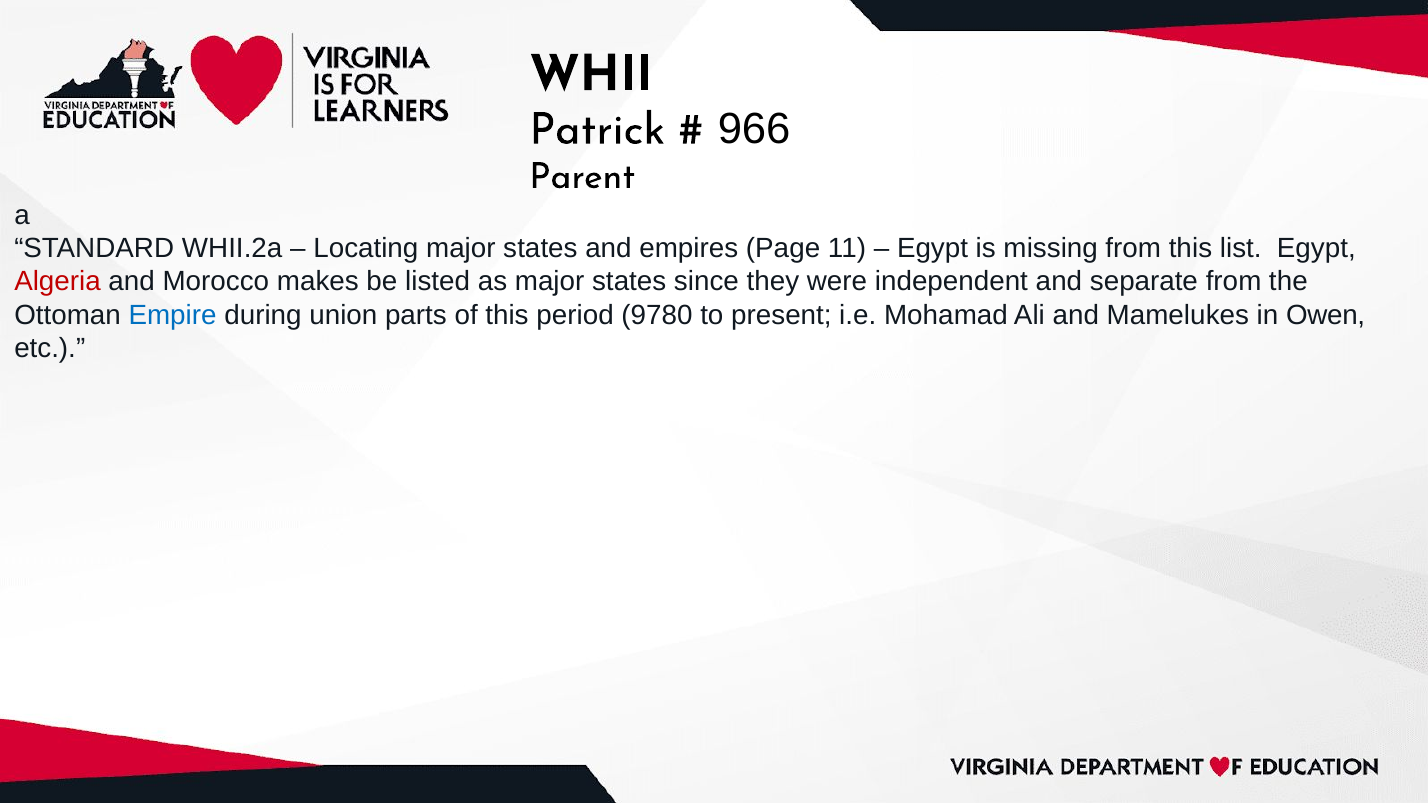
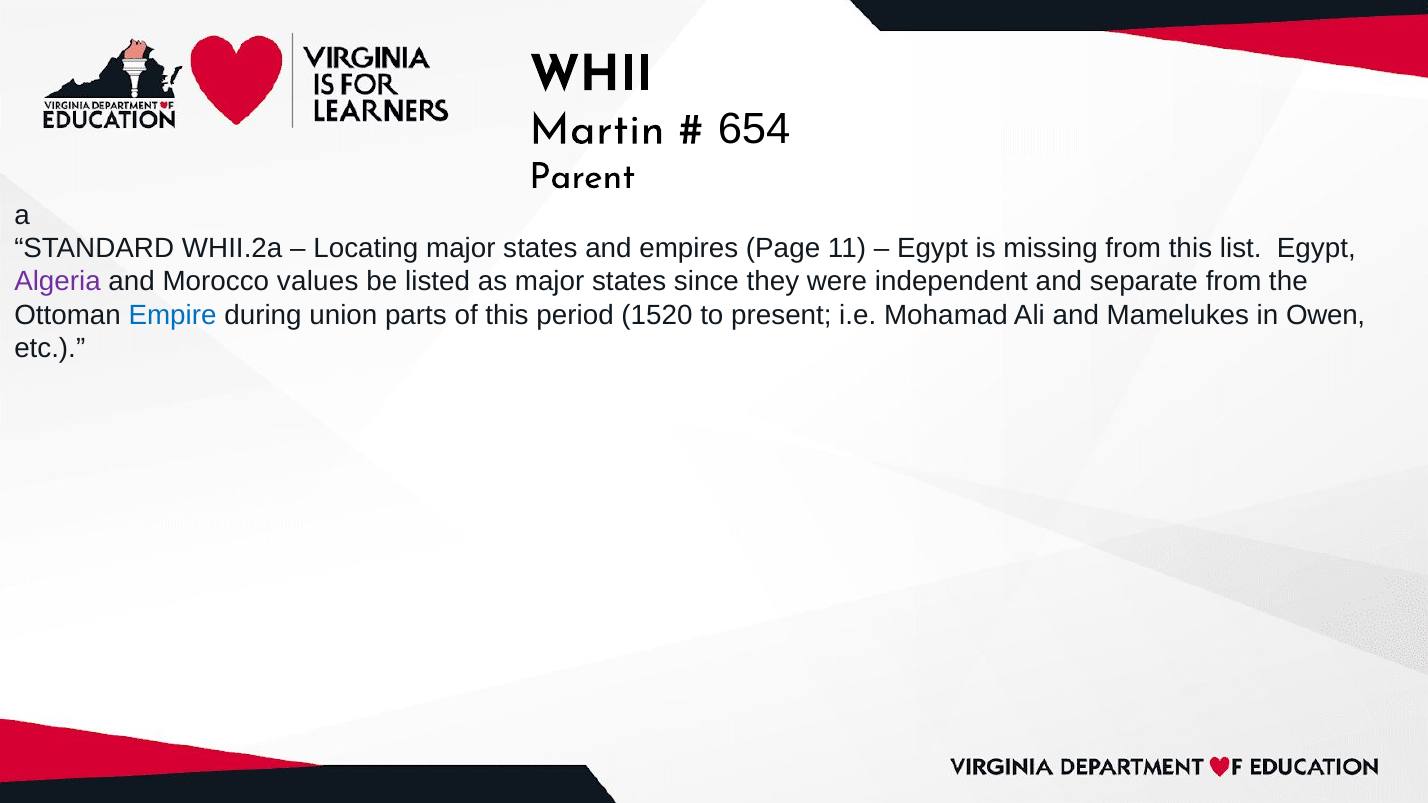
Patrick: Patrick -> Martin (597, 129)
966: 966 -> 654 (754, 129)
Algeria colour: red -> purple (58, 282)
makes: makes -> values (318, 282)
9780: 9780 -> 1520 (657, 315)
